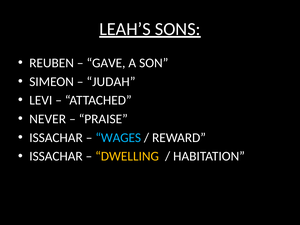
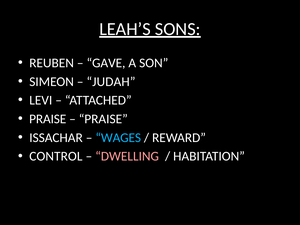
NEVER: NEVER -> PRAISE (48, 119)
ISSACHAR: ISSACHAR -> CONTROL (56, 156)
DWELLING colour: yellow -> pink (127, 156)
